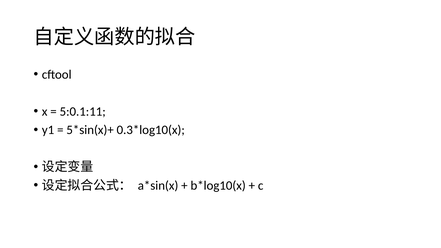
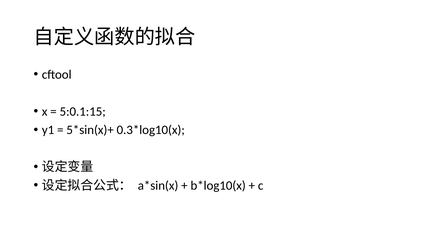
5:0.1:11: 5:0.1:11 -> 5:0.1:15 (83, 112)
